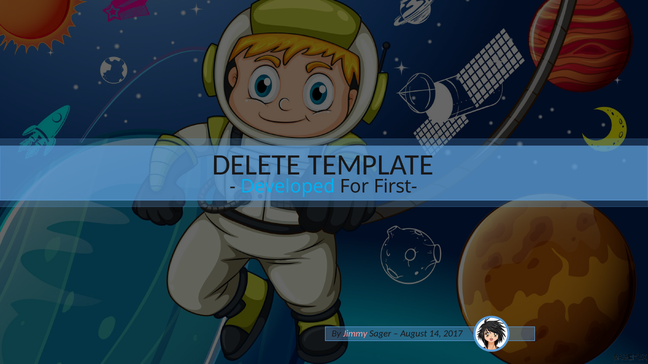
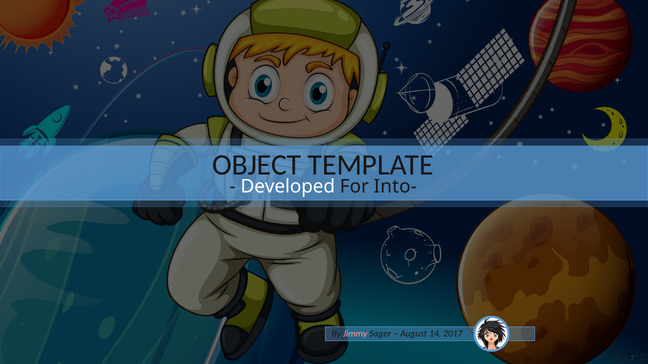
DELETE: DELETE -> OBJECT (257, 165)
Developed colour: light blue -> white (288, 187)
First-: First- -> Into- (395, 187)
